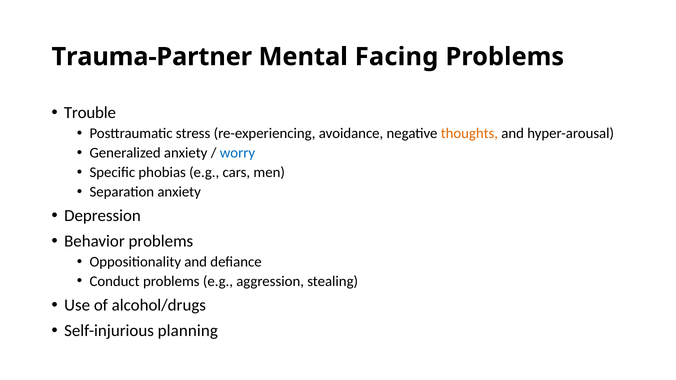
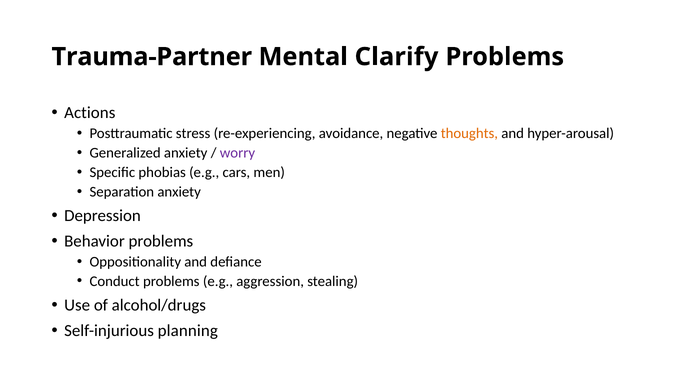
Facing: Facing -> Clarify (397, 57)
Trouble: Trouble -> Actions (90, 113)
worry colour: blue -> purple (237, 153)
